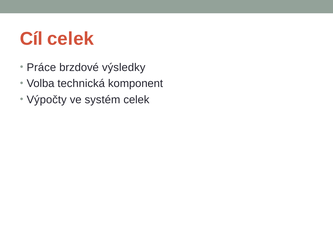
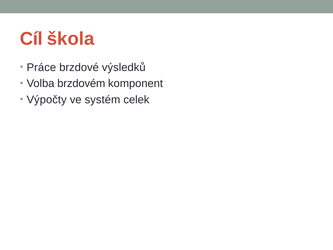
Cíl celek: celek -> škola (71, 39)
výsledky: výsledky -> výsledků (124, 67)
technická: technická -> brzdovém (81, 83)
